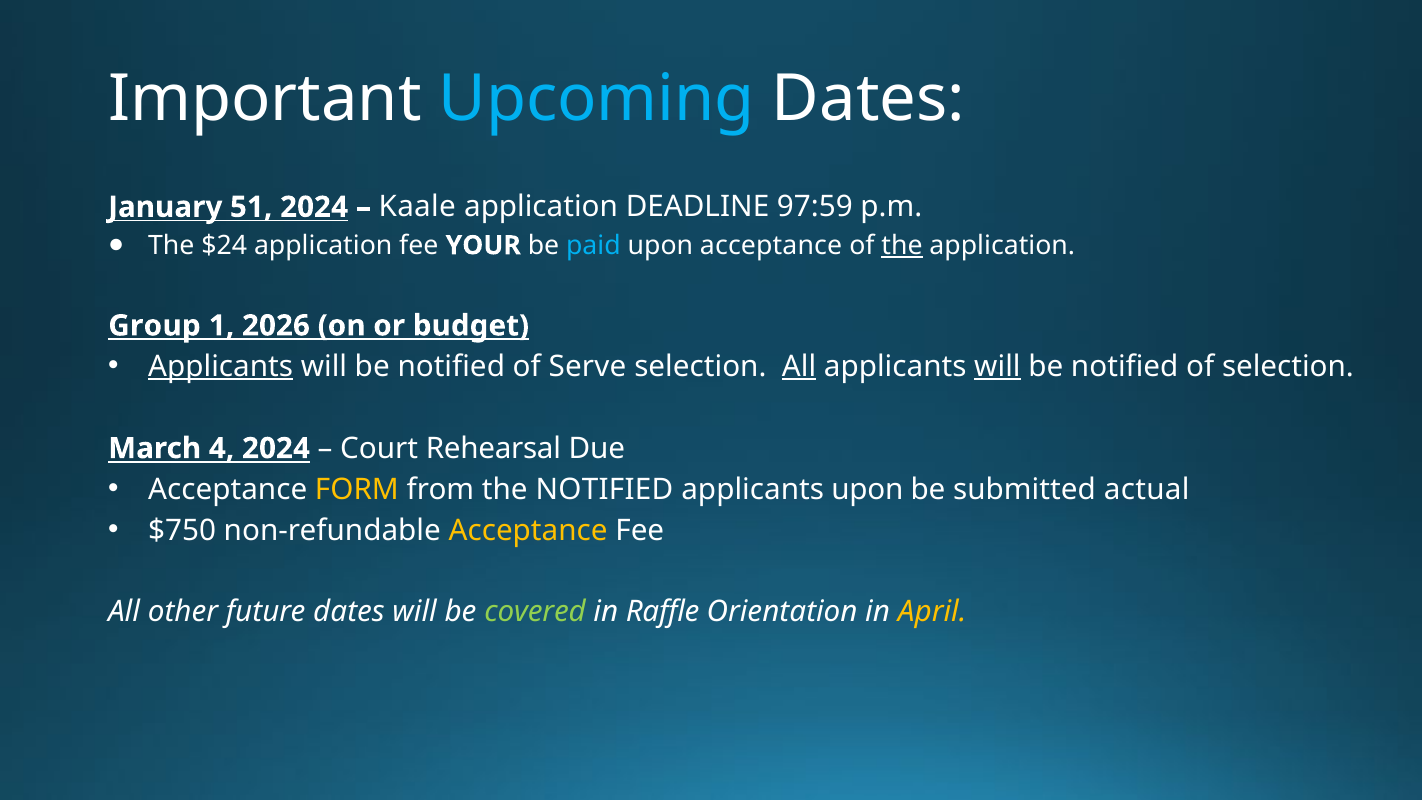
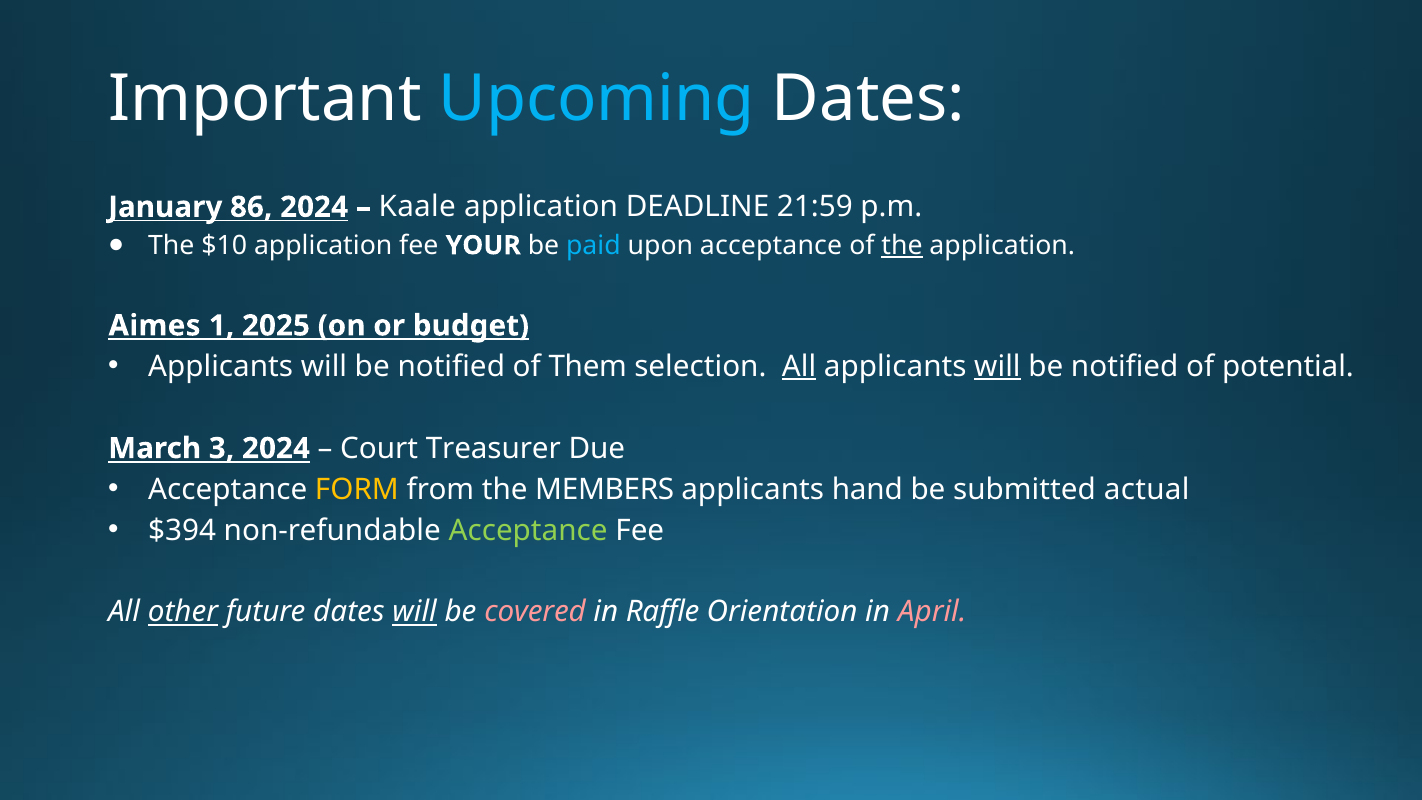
51: 51 -> 86 (251, 207)
97:59: 97:59 -> 21:59 (815, 207)
$24: $24 -> $10 (224, 245)
Group: Group -> Aimes (155, 326)
2026: 2026 -> 2025 (276, 326)
Applicants underline: present -> none (221, 367)
Serve: Serve -> Them (588, 367)
of selection: selection -> potential (1288, 367)
4: 4 -> 3 (222, 448)
Rehearsal: Rehearsal -> Treasurer (493, 448)
the NOTIFIED: NOTIFIED -> MEMBERS (605, 489)
applicants upon: upon -> hand (867, 489)
$750: $750 -> $394 (182, 530)
Acceptance colour: yellow -> light green (528, 530)
other underline: none -> present (183, 612)
will underline: none -> present (415, 612)
covered colour: light green -> pink (535, 612)
April colour: yellow -> pink (932, 612)
